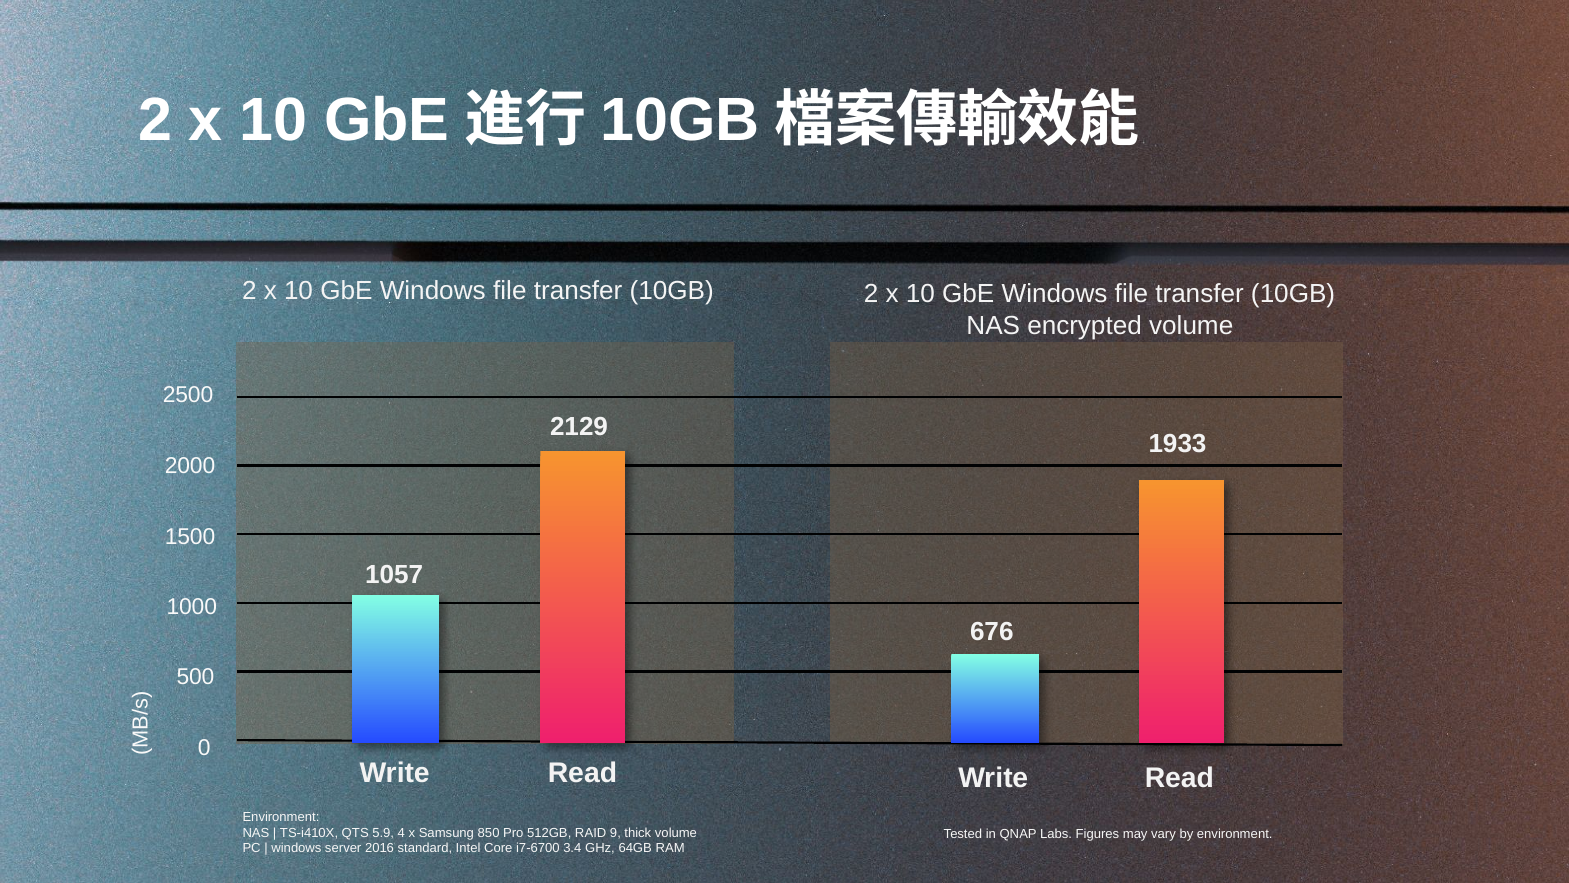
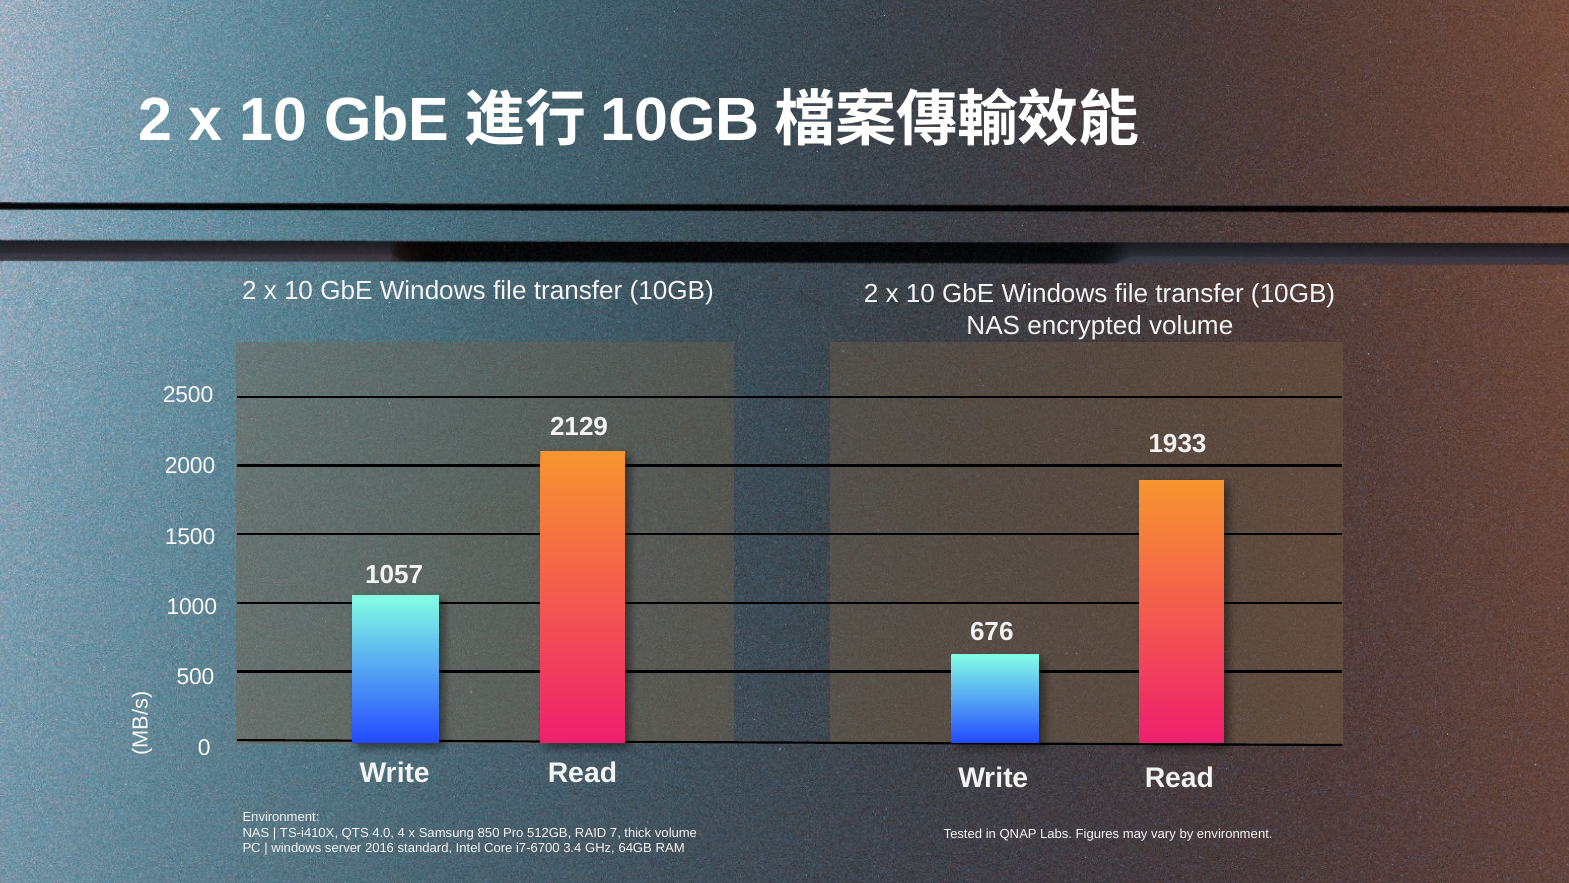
5.9: 5.9 -> 4.0 (383, 833)
9: 9 -> 7 (615, 833)
